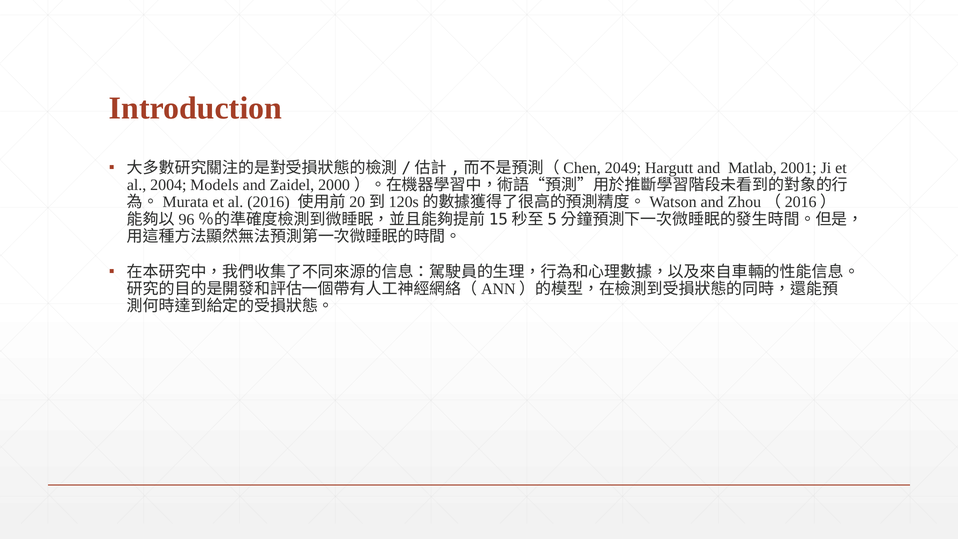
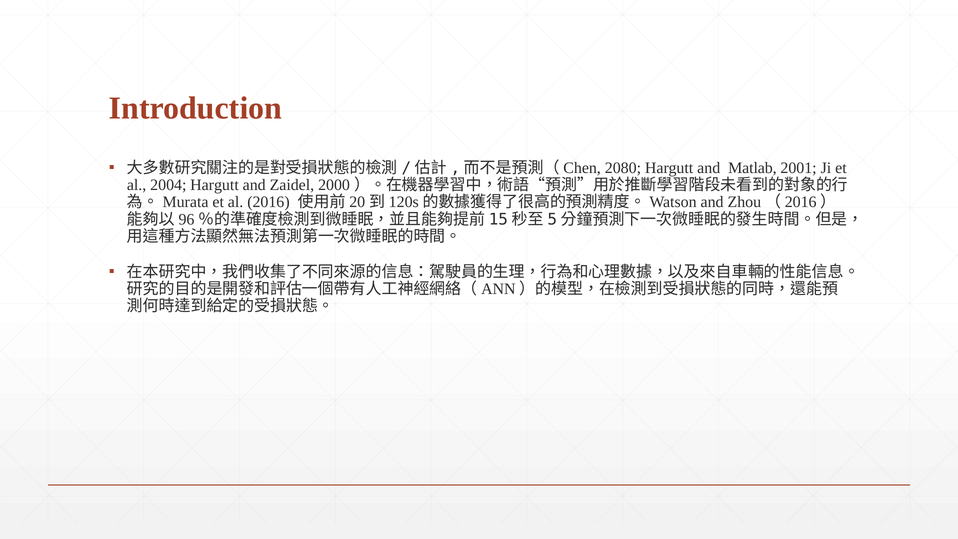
2049: 2049 -> 2080 (623, 168)
2004 Models: Models -> Hargutt (214, 185)
